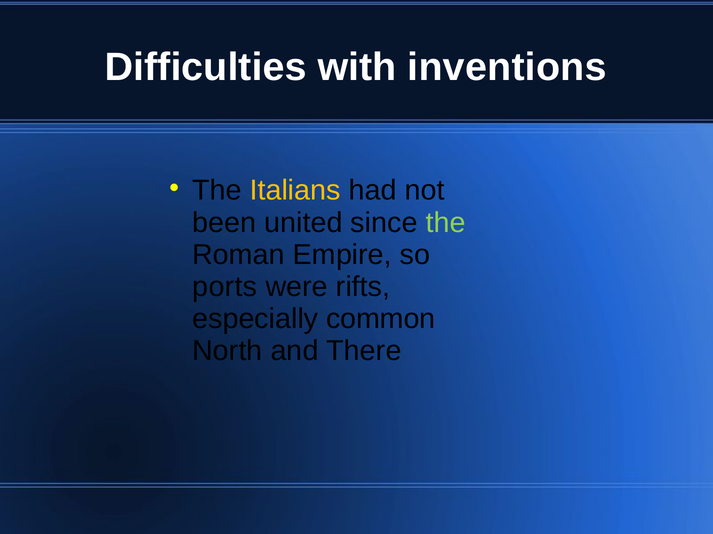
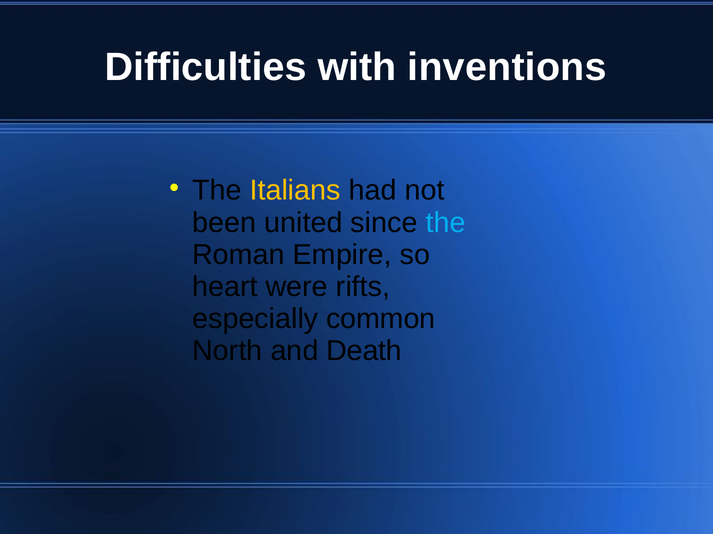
the colour: light green -> light blue (446, 223)
ports: ports -> heart (225, 287)
There: There -> Death (364, 351)
